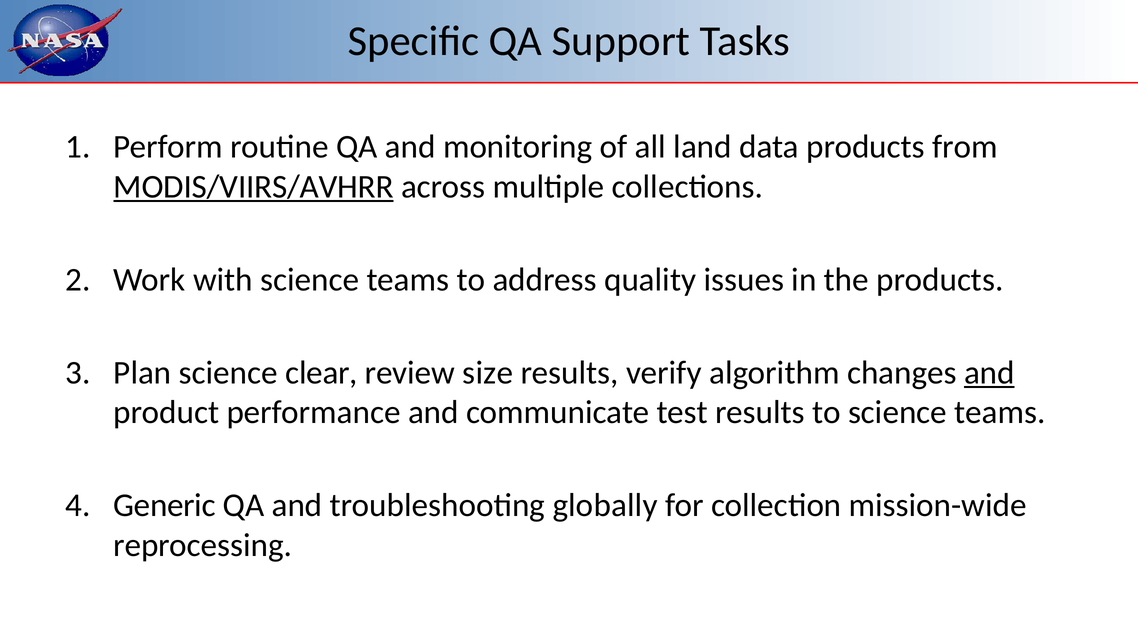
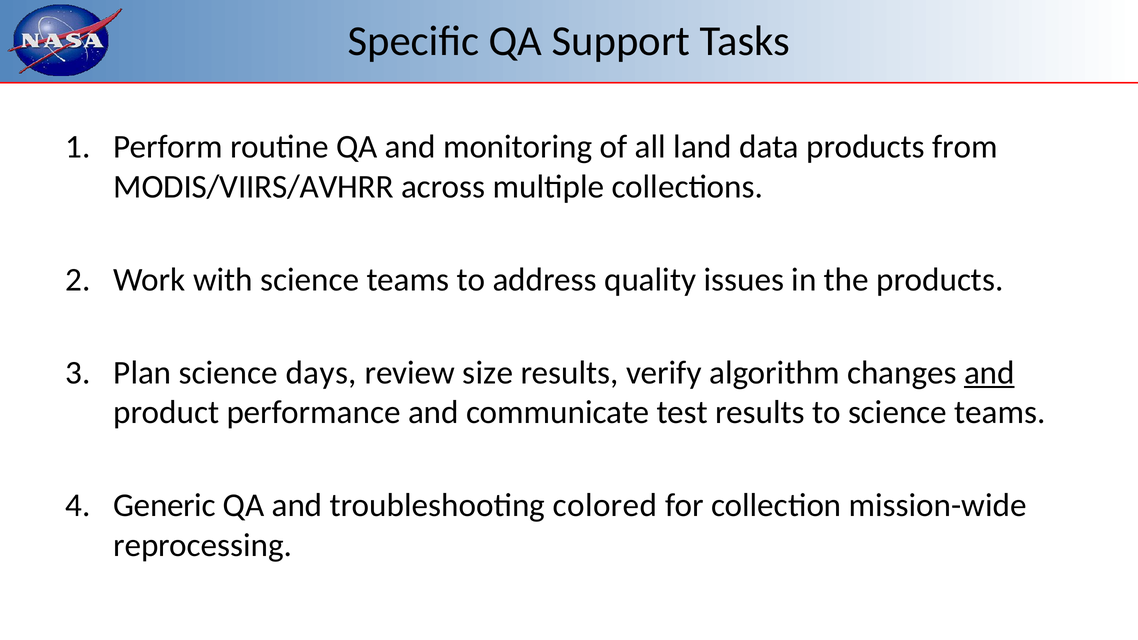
MODIS/VIIRS/AVHRR underline: present -> none (254, 187)
clear: clear -> days (321, 373)
globally: globally -> colored (605, 506)
